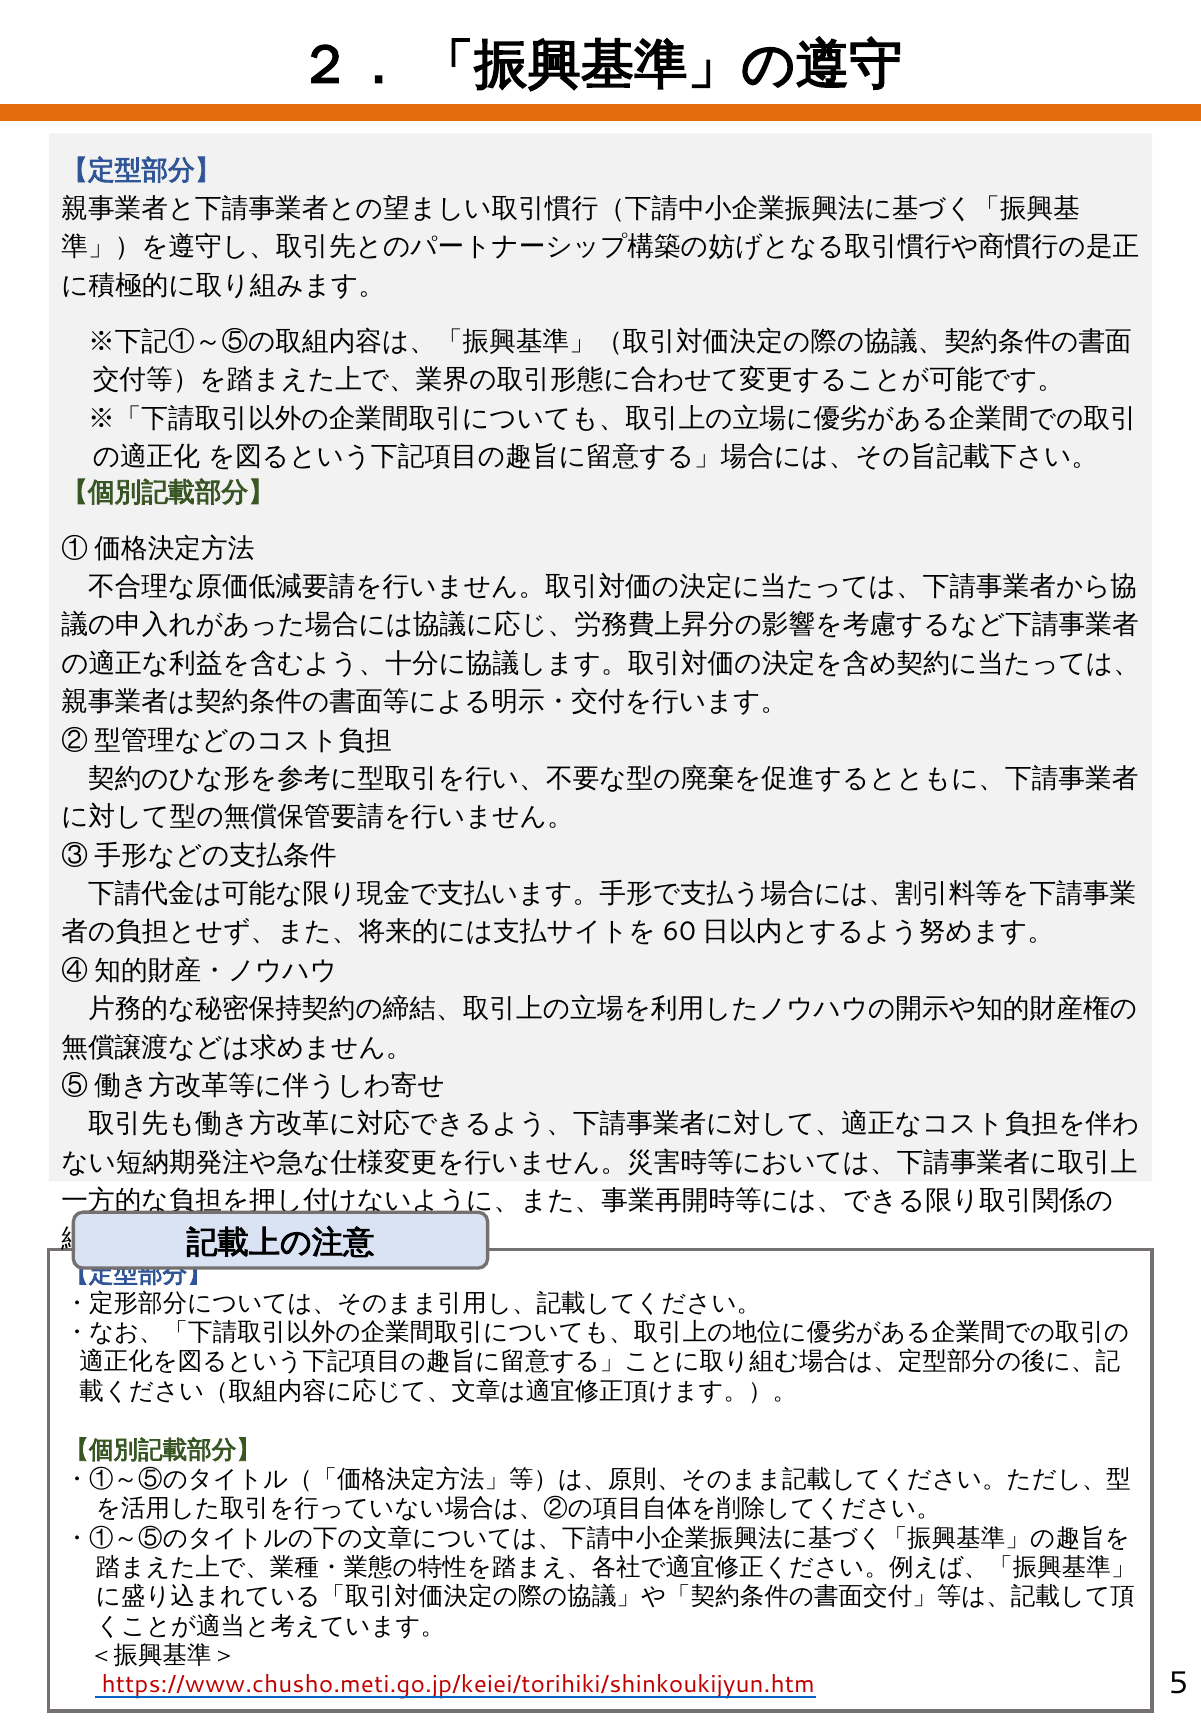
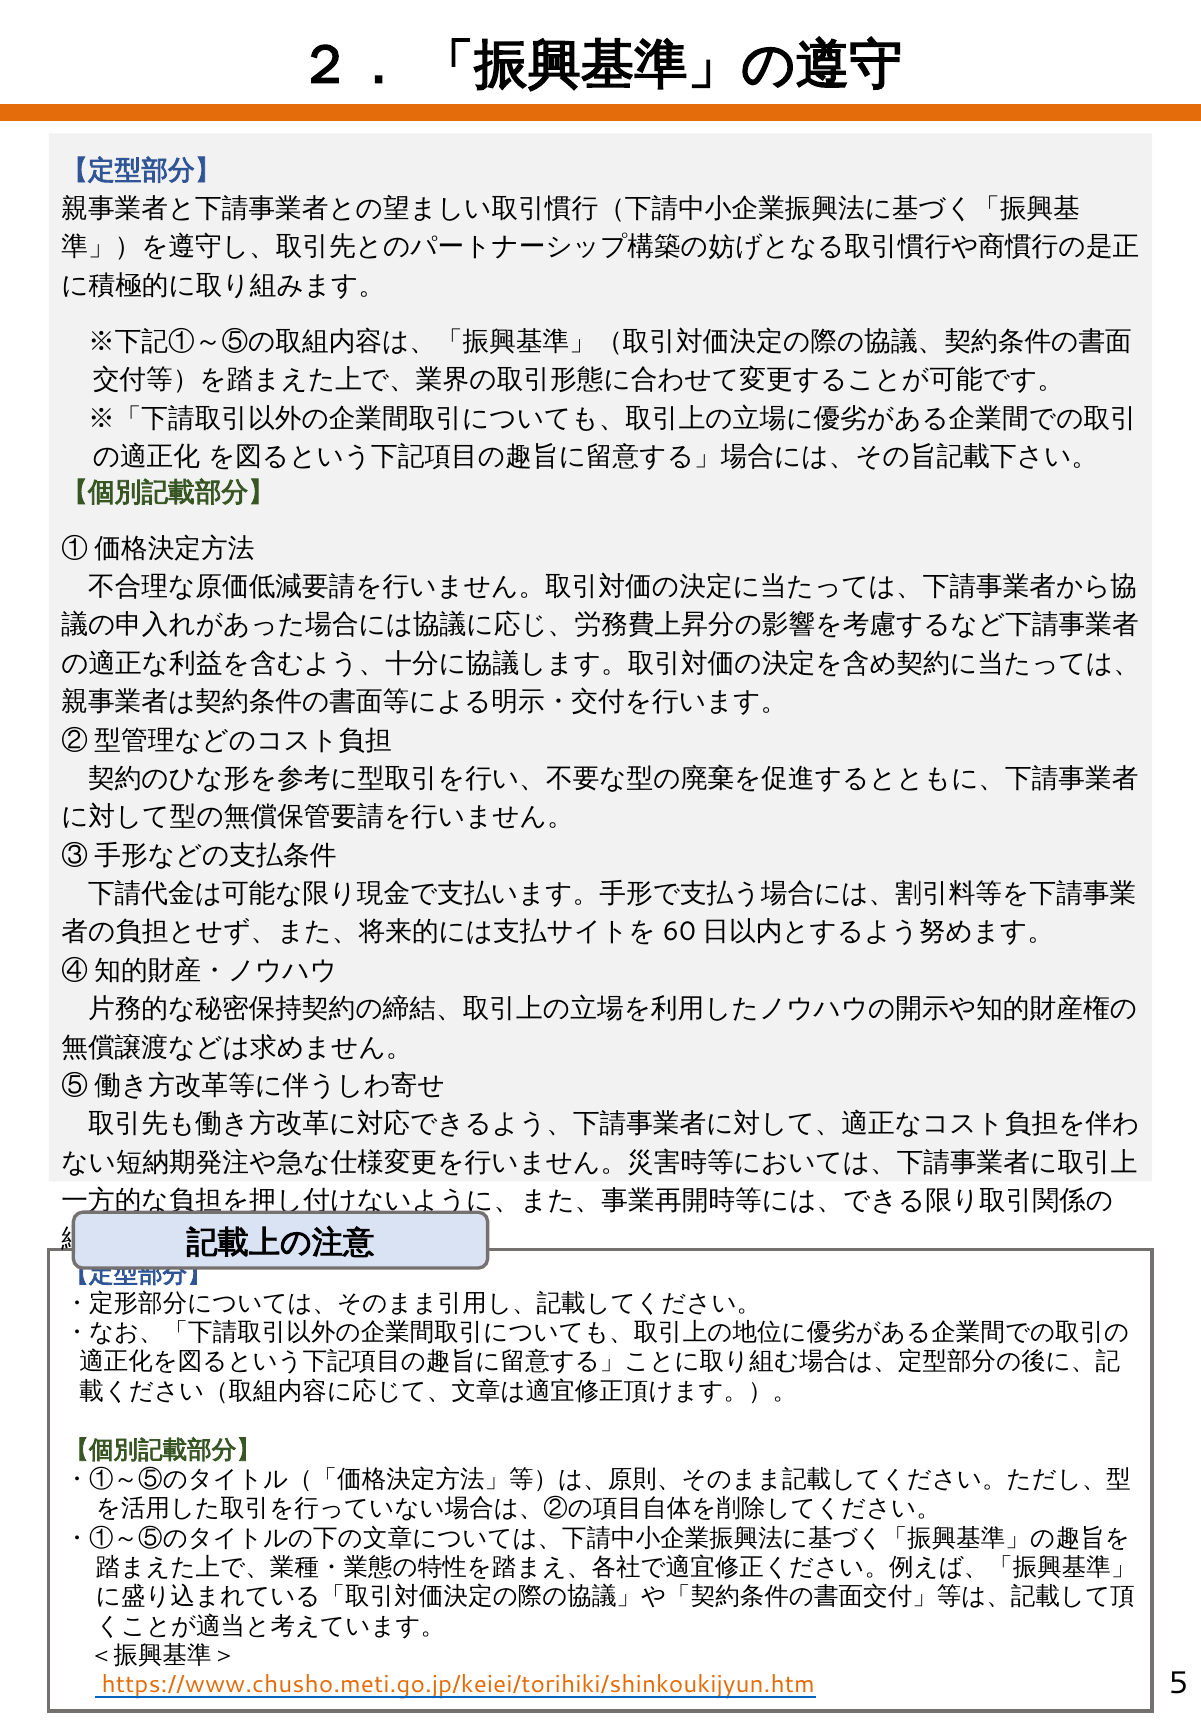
https://www.chusho.meti.go.jp/keiei/torihiki/shinkoukijyun.htm colour: red -> orange (458, 1686)
